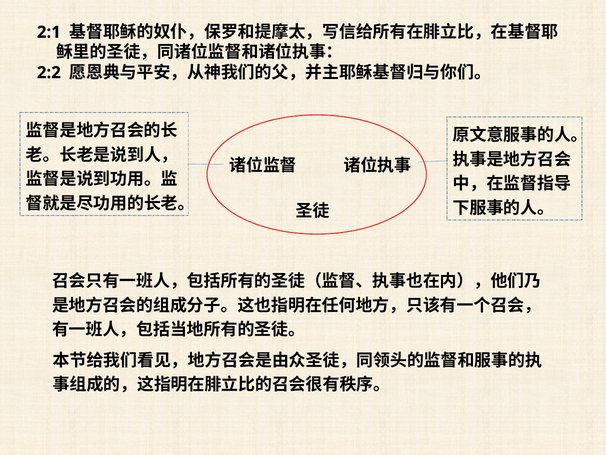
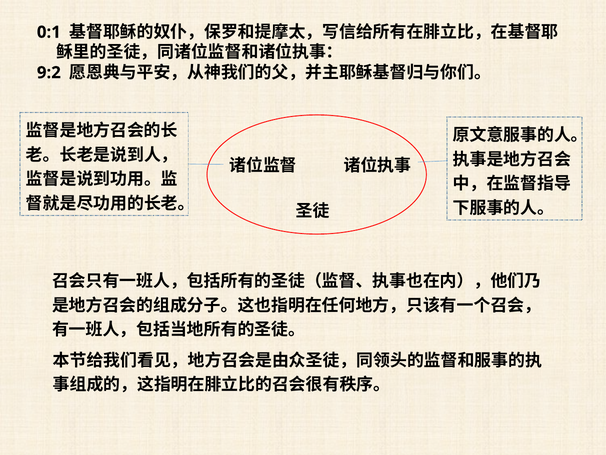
2:1: 2:1 -> 0:1 (49, 32)
2:2: 2:2 -> 9:2 (49, 73)
